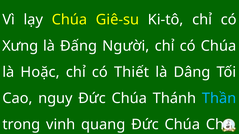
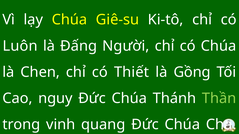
Xưng: Xưng -> Luôn (20, 46)
Hoặc: Hoặc -> Chen (40, 72)
Dâng: Dâng -> Gồng (192, 72)
Thần colour: light blue -> light green (219, 99)
